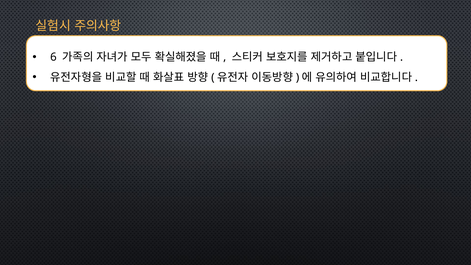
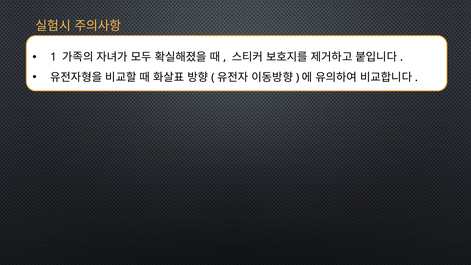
6: 6 -> 1 (53, 57)
